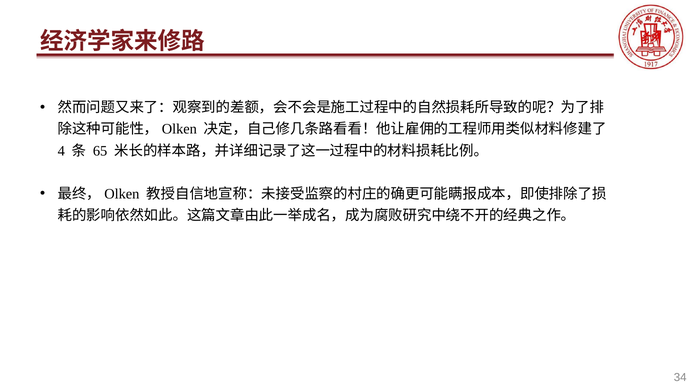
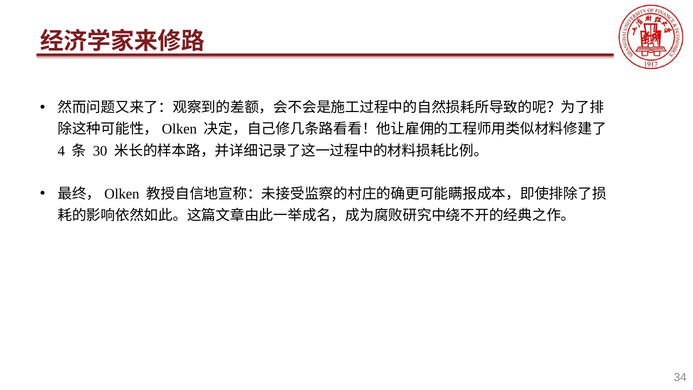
65: 65 -> 30 (100, 151)
